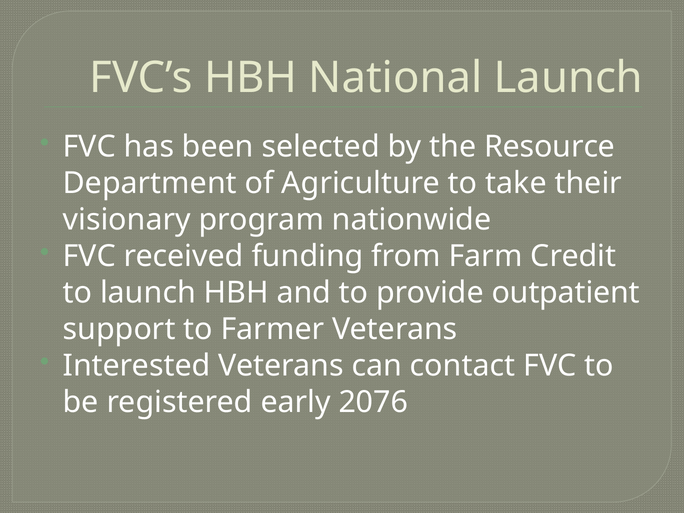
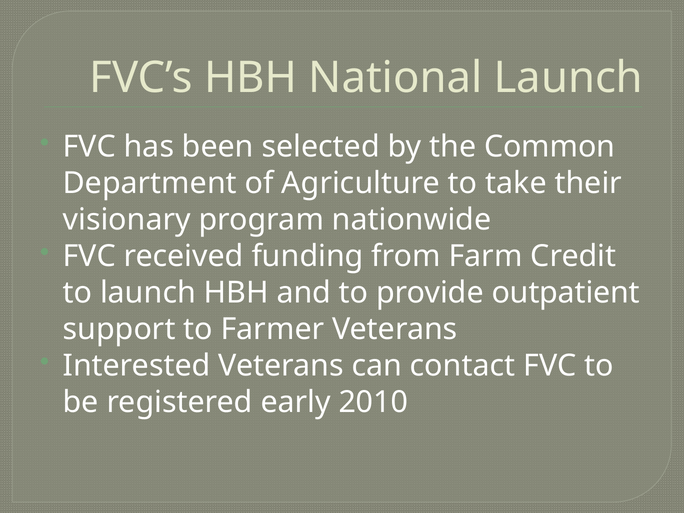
Resource: Resource -> Common (550, 147)
2076: 2076 -> 2010 (373, 402)
